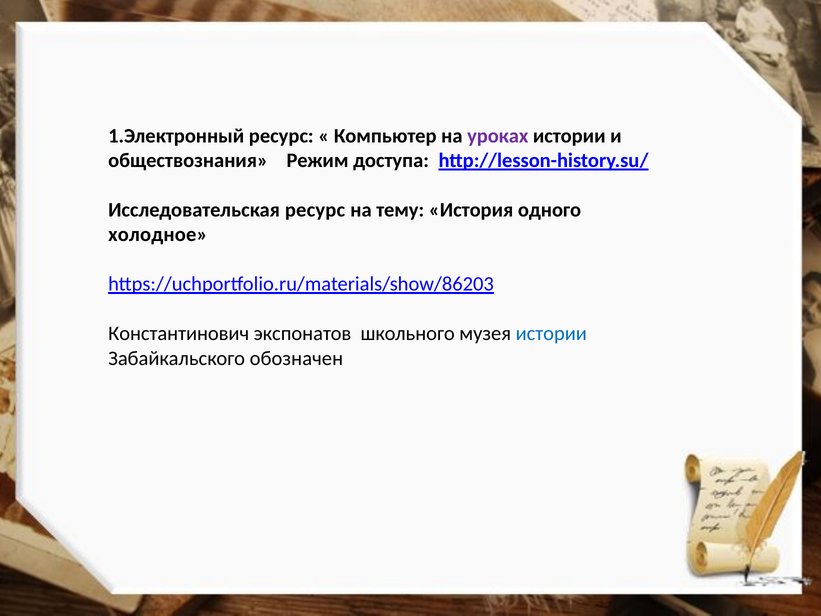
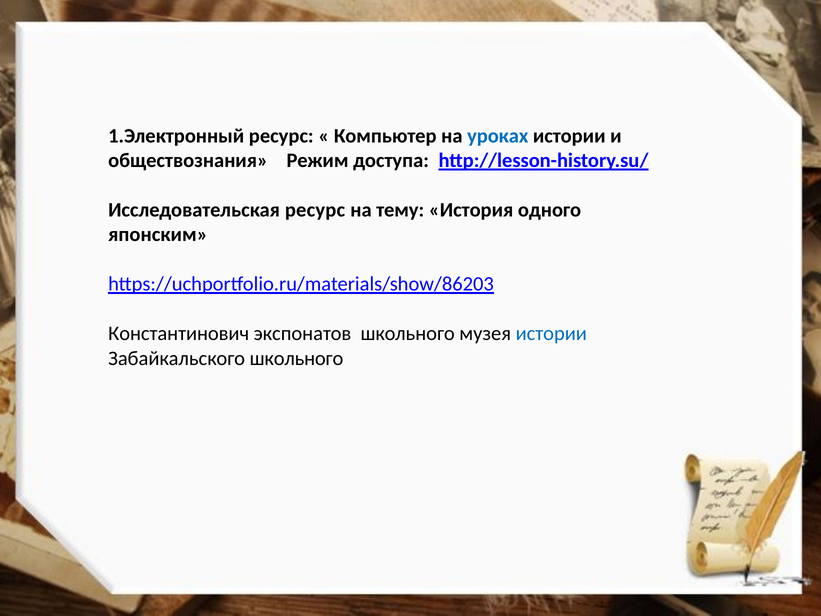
уроках colour: purple -> blue (498, 136)
холодное: холодное -> японским (158, 235)
Забайкальского обозначен: обозначен -> школьного (297, 358)
